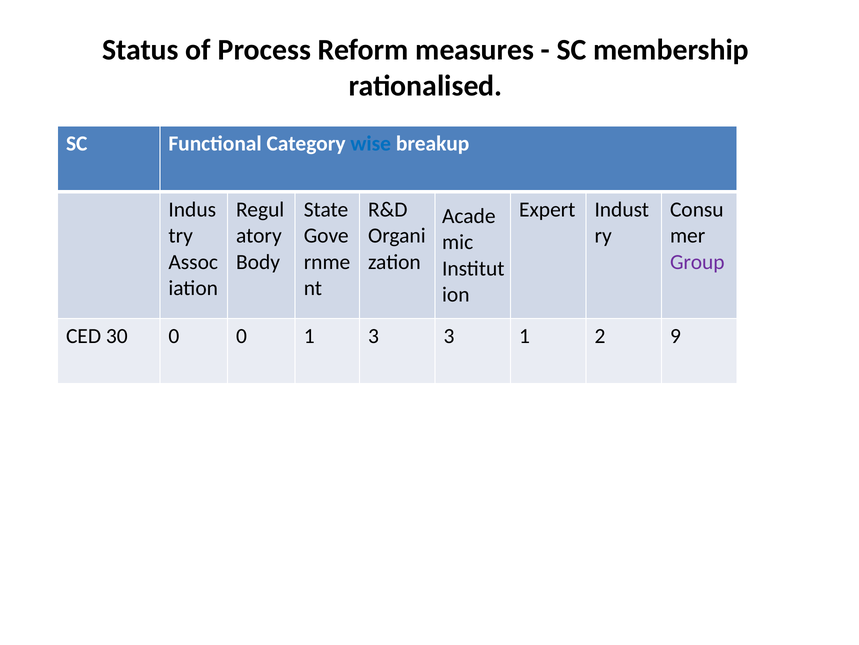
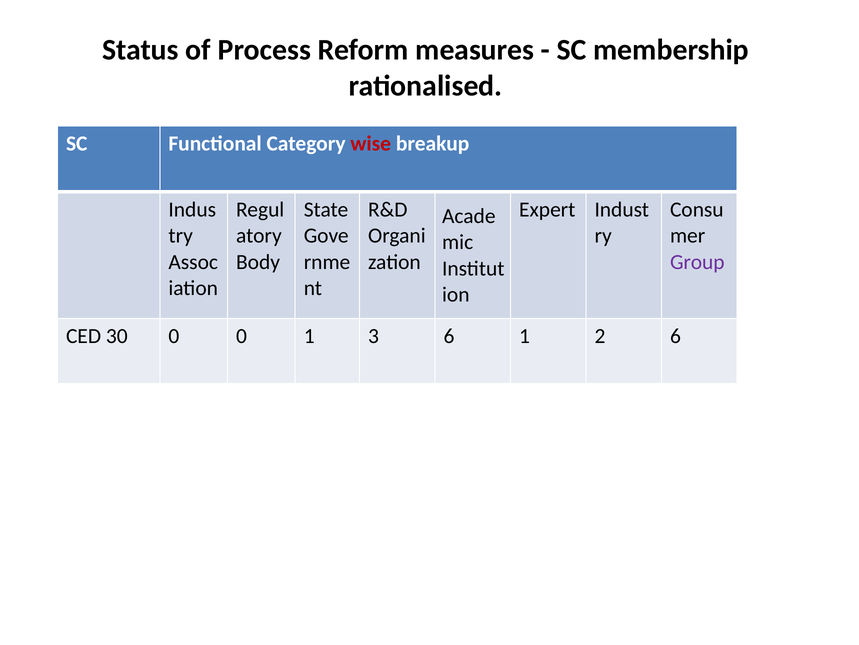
wise colour: blue -> red (371, 144)
3 3: 3 -> 6 (449, 336)
2 9: 9 -> 6 (675, 336)
